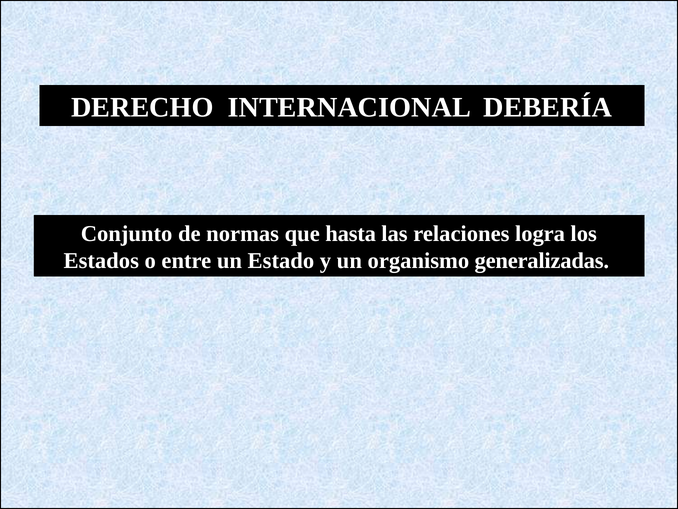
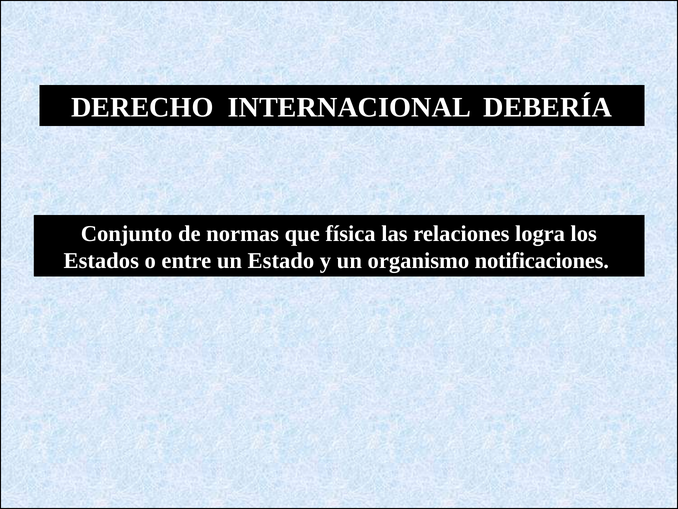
hasta: hasta -> física (351, 233)
generalizadas: generalizadas -> notificaciones (542, 261)
